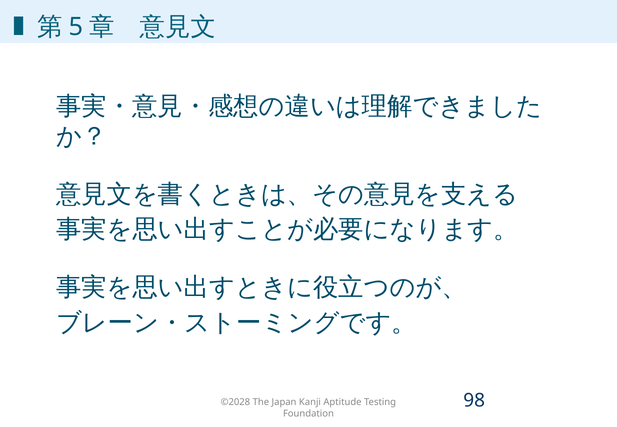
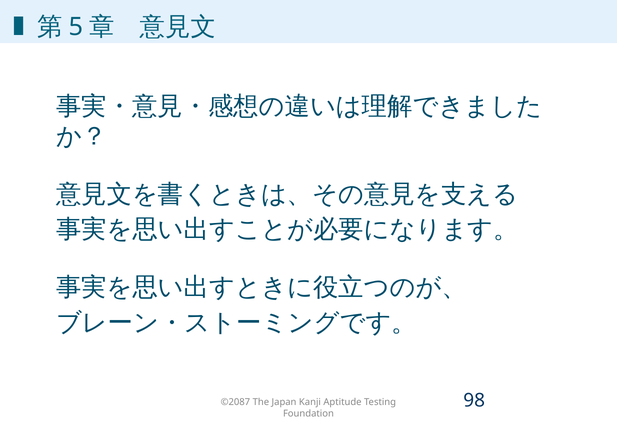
©2028: ©2028 -> ©2087 (235, 402)
